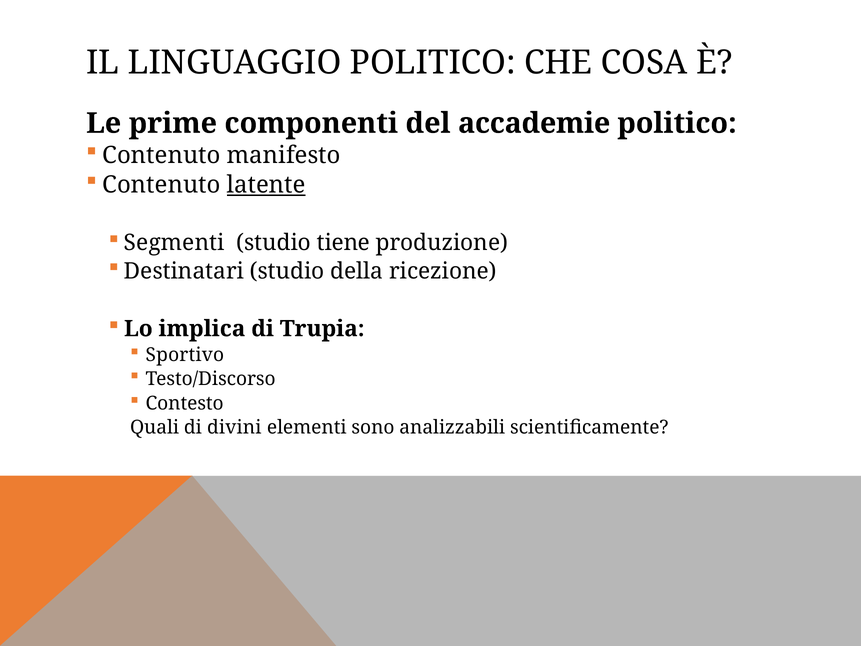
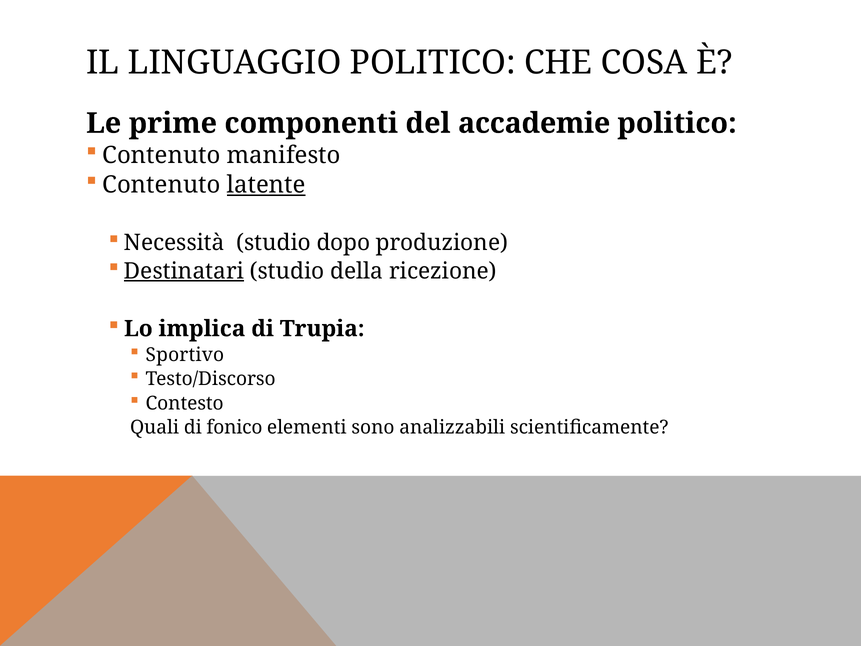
Segmenti: Segmenti -> Necessità (174, 243)
tiene: tiene -> dopo (343, 243)
Destinatari underline: none -> present (184, 271)
divini: divini -> fonico (234, 428)
